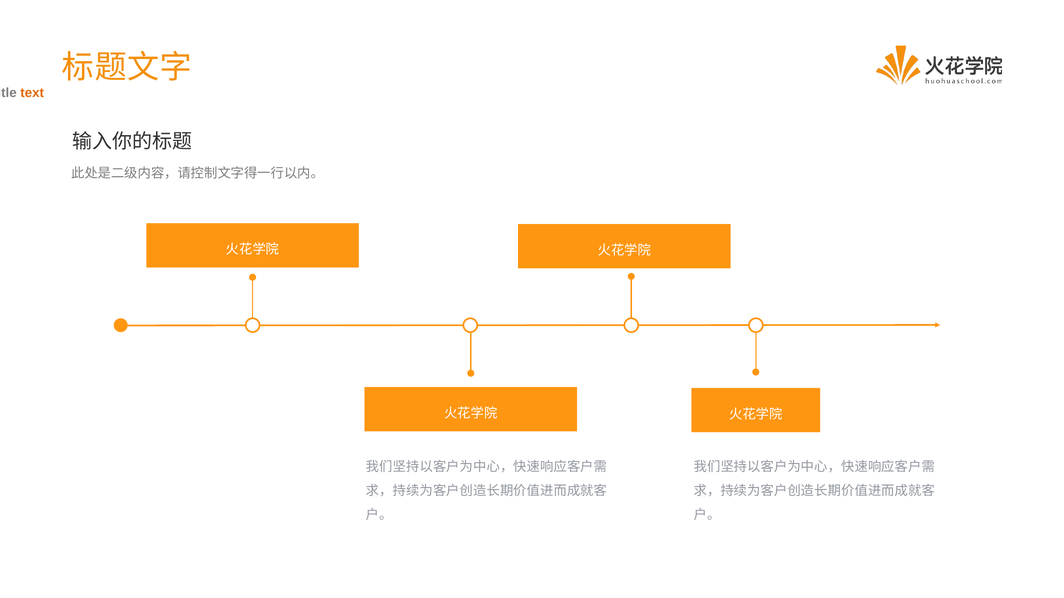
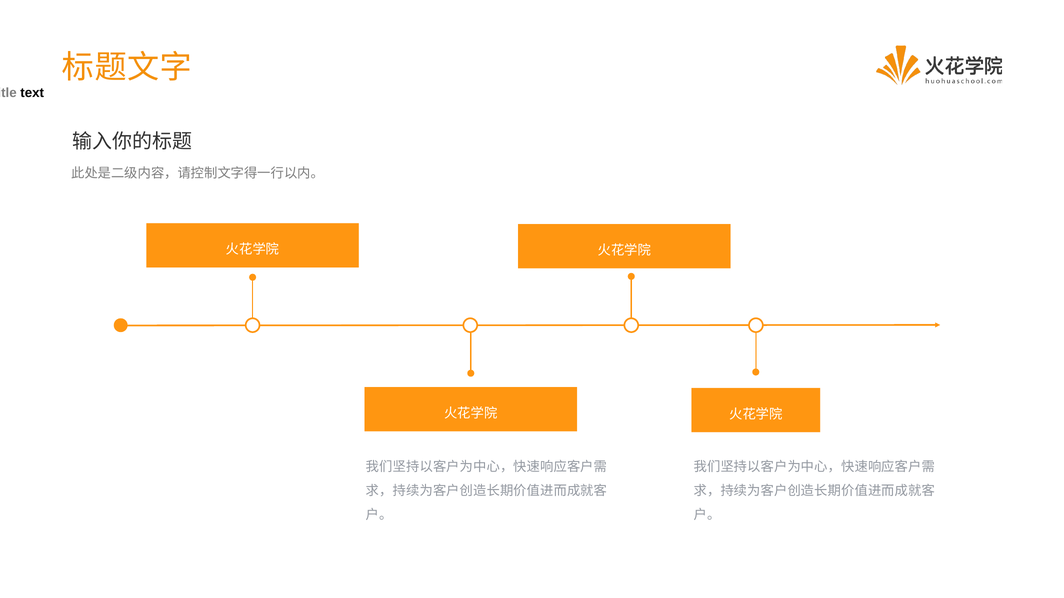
text colour: orange -> black (32, 93)
